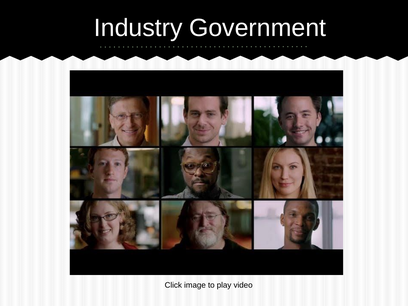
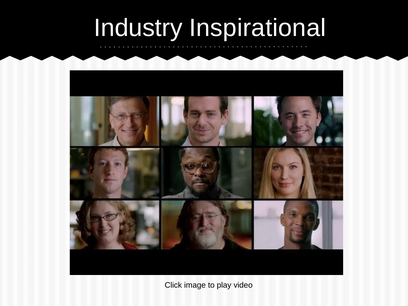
Government: Government -> Inspirational (258, 28)
